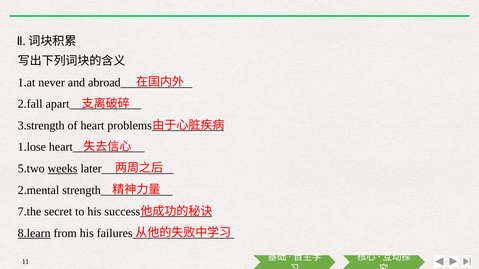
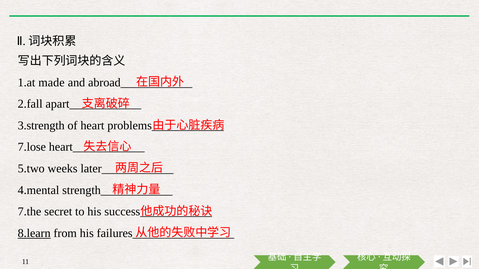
never: never -> made (51, 83)
1.lose: 1.lose -> 7.lose (32, 147)
weeks underline: present -> none (63, 169)
2.mental: 2.mental -> 4.mental (39, 190)
